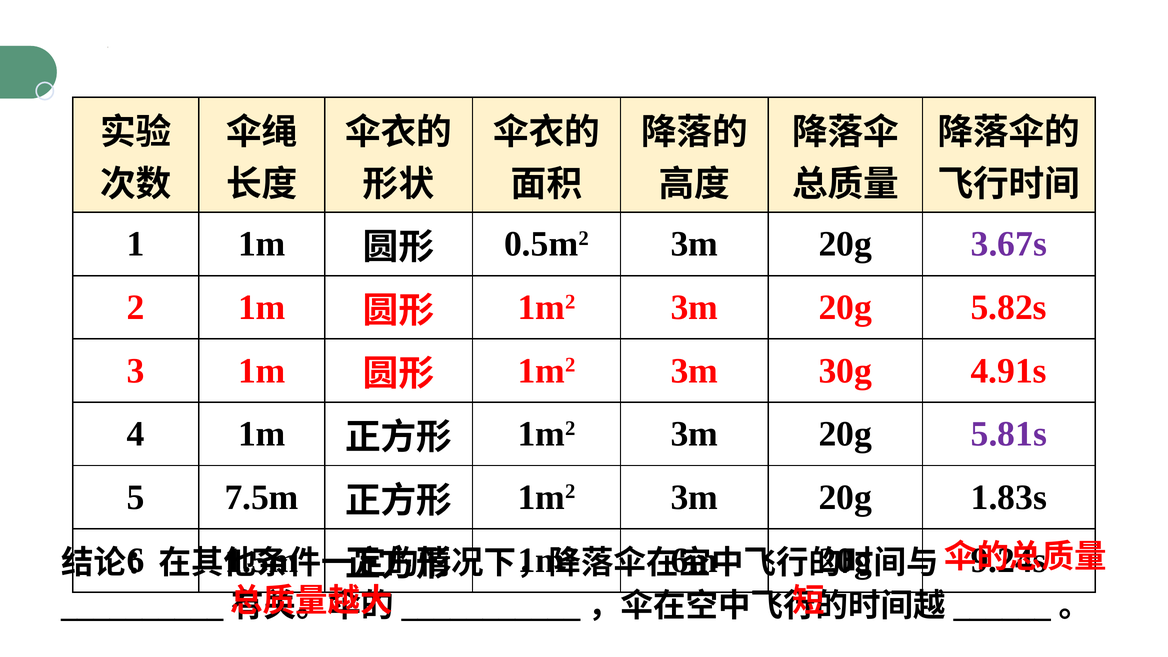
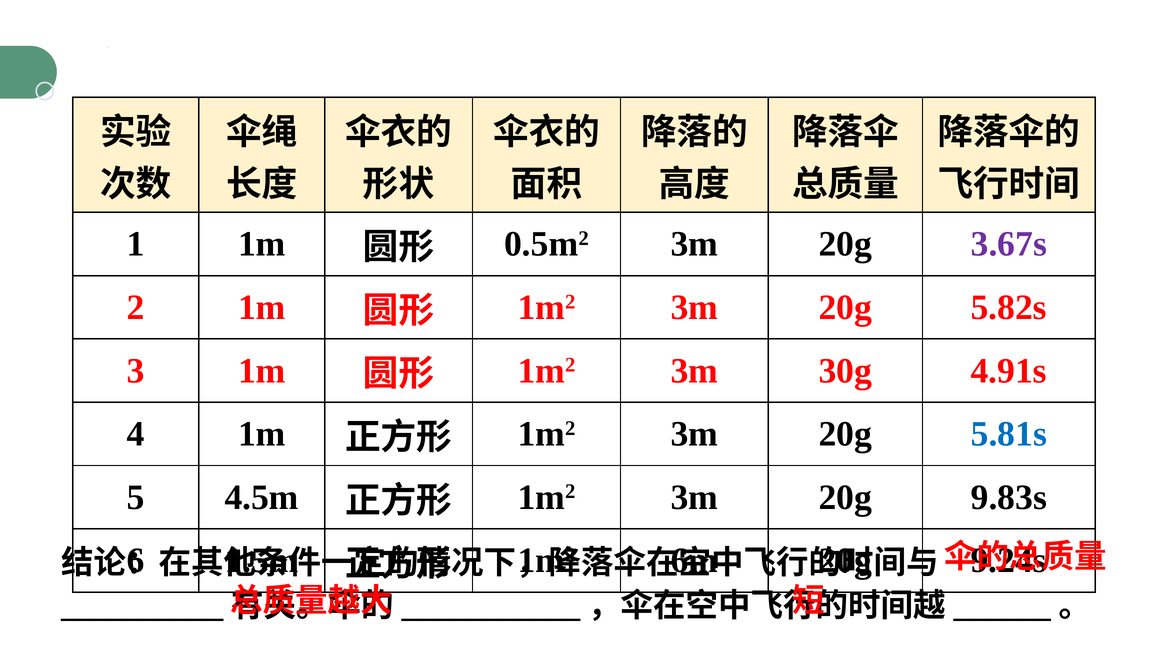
5.81s colour: purple -> blue (1009, 434)
7.5m: 7.5m -> 4.5m (262, 497)
1.83s: 1.83s -> 9.83s (1009, 497)
